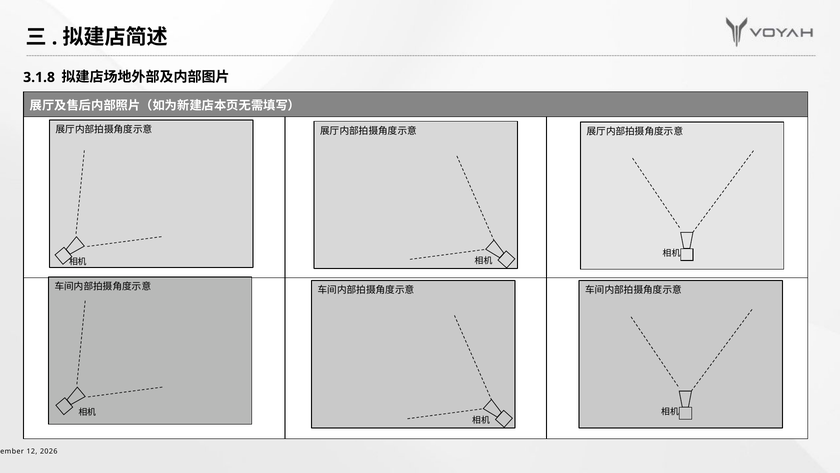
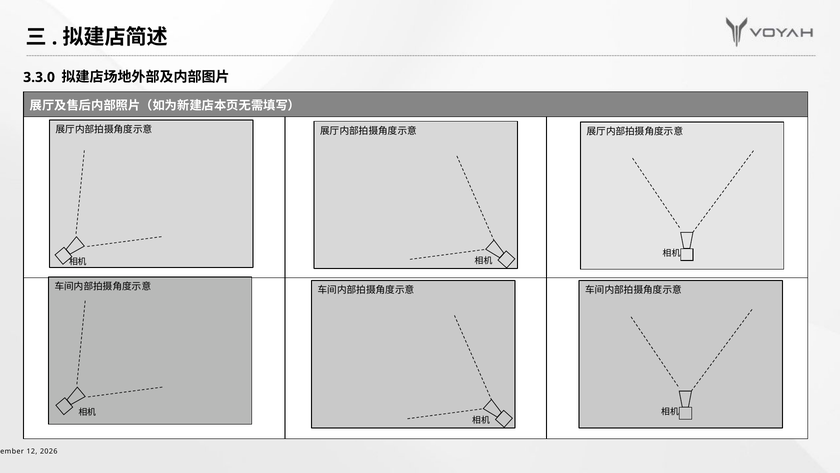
3.1.8: 3.1.8 -> 3.3.0 (39, 77)
